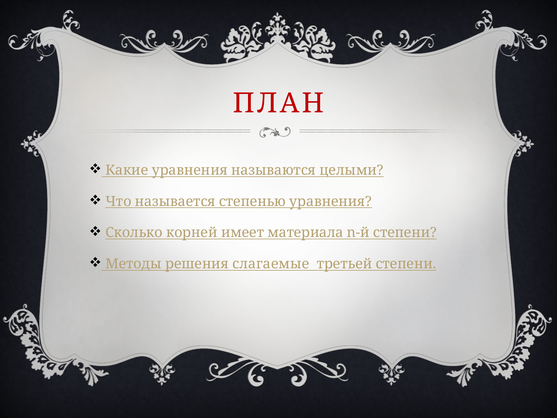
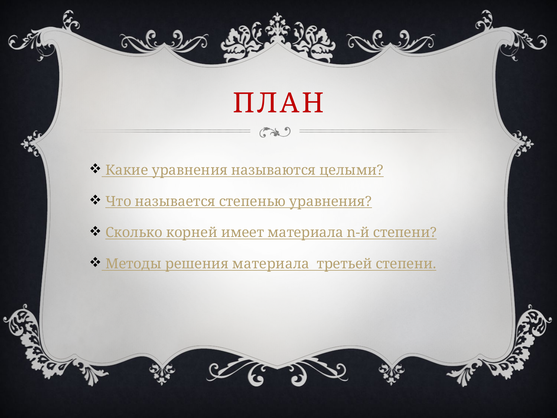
решения слагаемые: слагаемые -> материала (271, 264)
